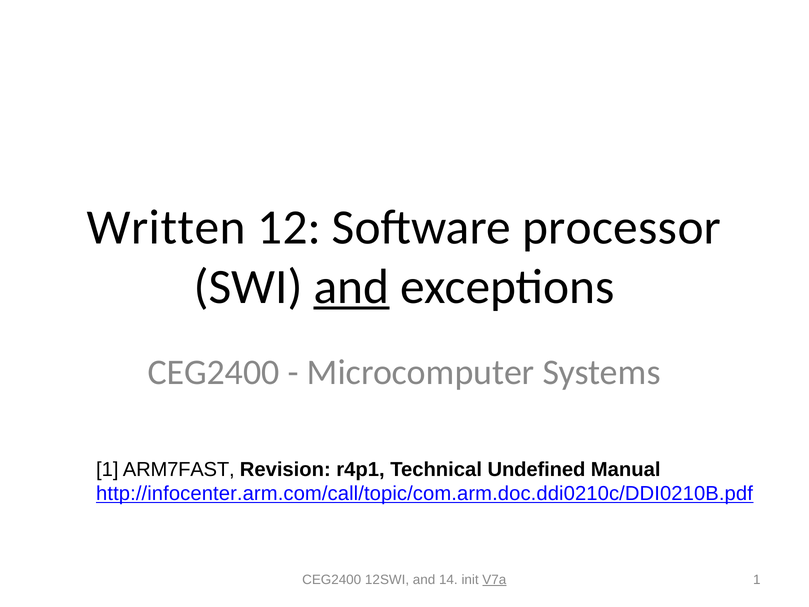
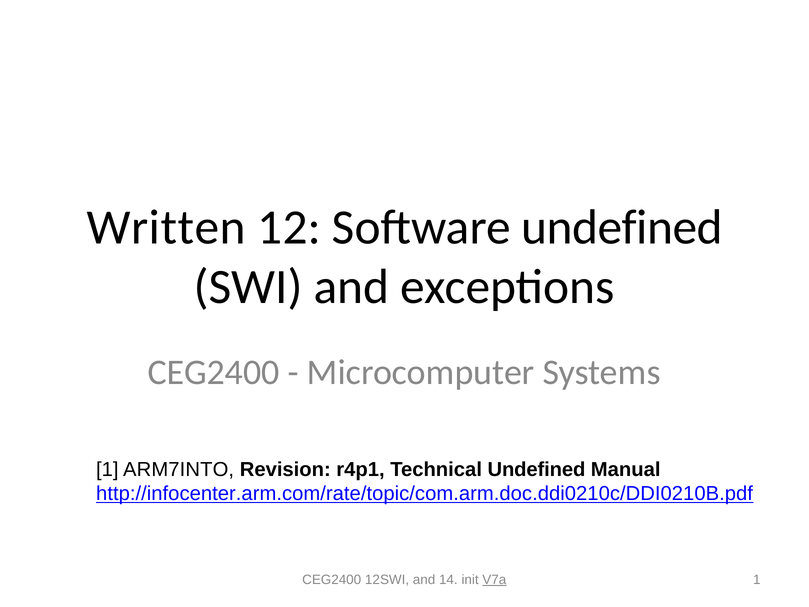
Software processor: processor -> undefined (622, 227)
and underline: present -> none (352, 287)
ARM7FAST: ARM7FAST -> ARM7INTO (179, 469)
http://infocenter.arm.com/call/topic/com.arm.doc.ddi0210c/DDI0210B.pdf: http://infocenter.arm.com/call/topic/com.arm.doc.ddi0210c/DDI0210B.pdf -> http://infocenter.arm.com/rate/topic/com.arm.doc.ddi0210c/DDI0210B.pdf (425, 493)
